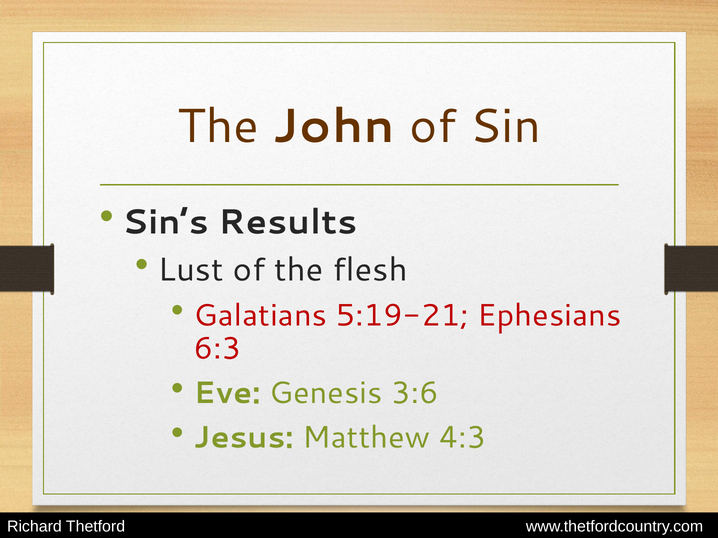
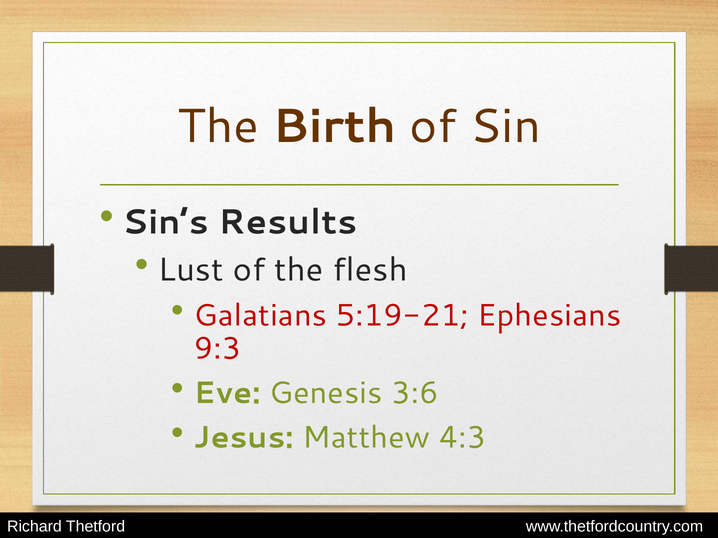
John: John -> Birth (334, 126)
6:3: 6:3 -> 9:3 (218, 349)
